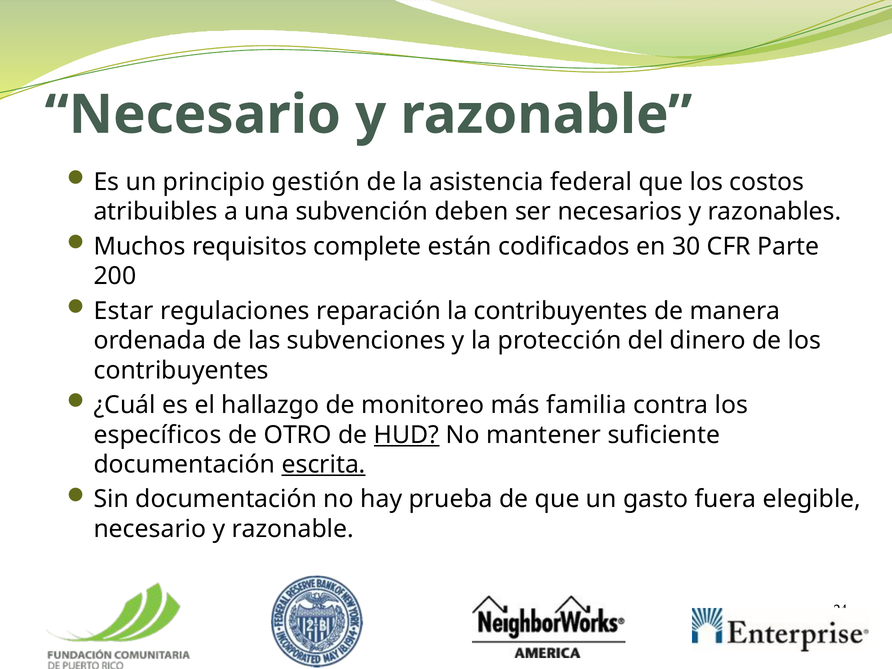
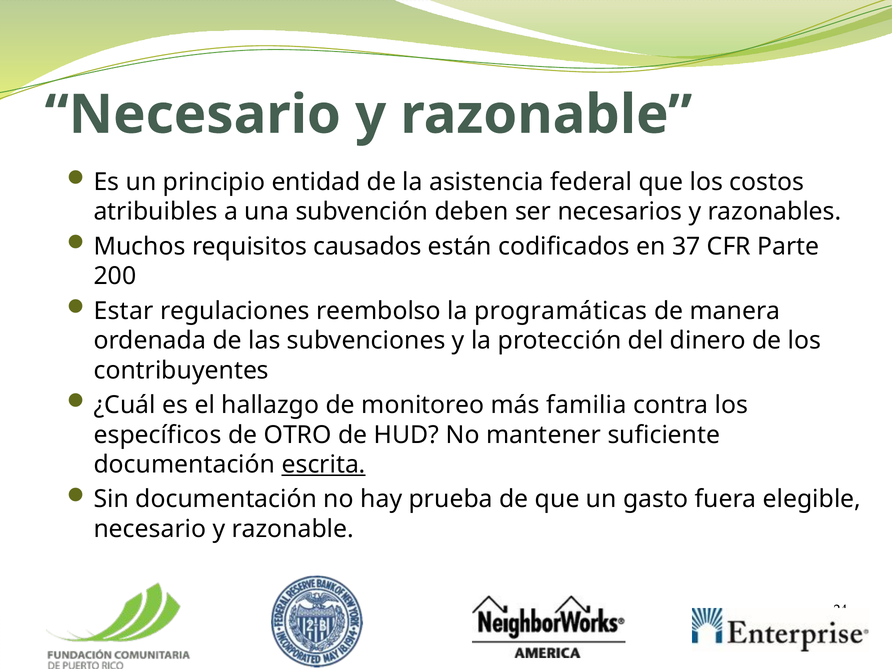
gestión: gestión -> entidad (316, 182)
complete: complete -> causados (367, 246)
30: 30 -> 37 (686, 246)
reparación: reparación -> reembolso (378, 311)
la contribuyentes: contribuyentes -> programáticas (561, 311)
HUD underline: present -> none (407, 435)
